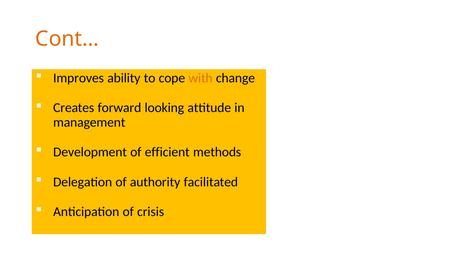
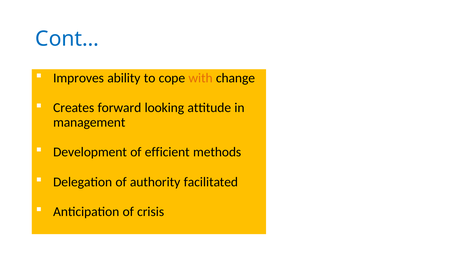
Cont… colour: orange -> blue (67, 39)
